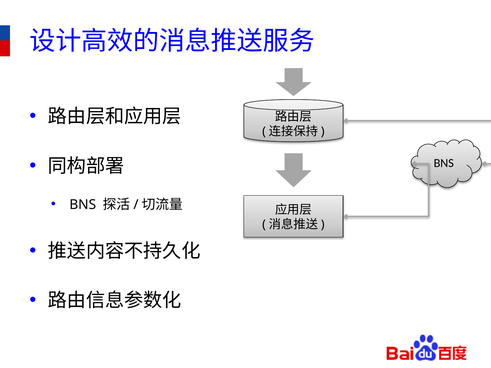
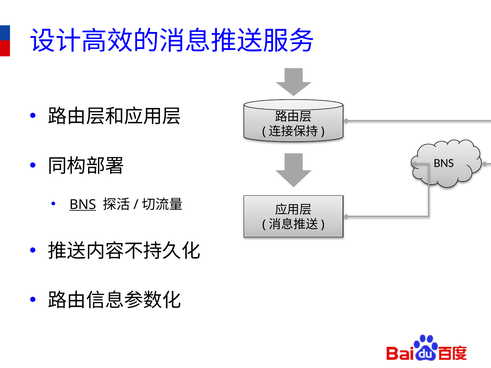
BNS underline: none -> present (83, 205)
